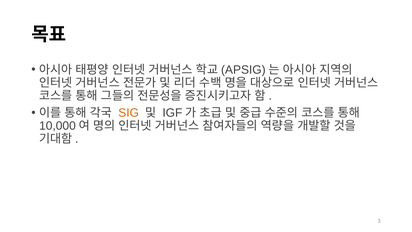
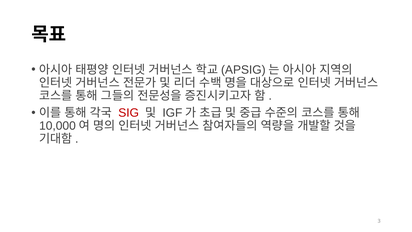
SIG colour: orange -> red (129, 113)
